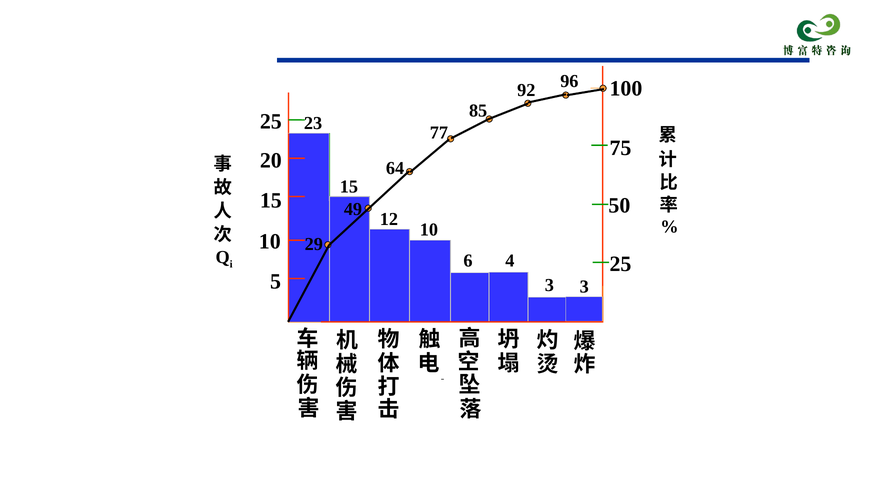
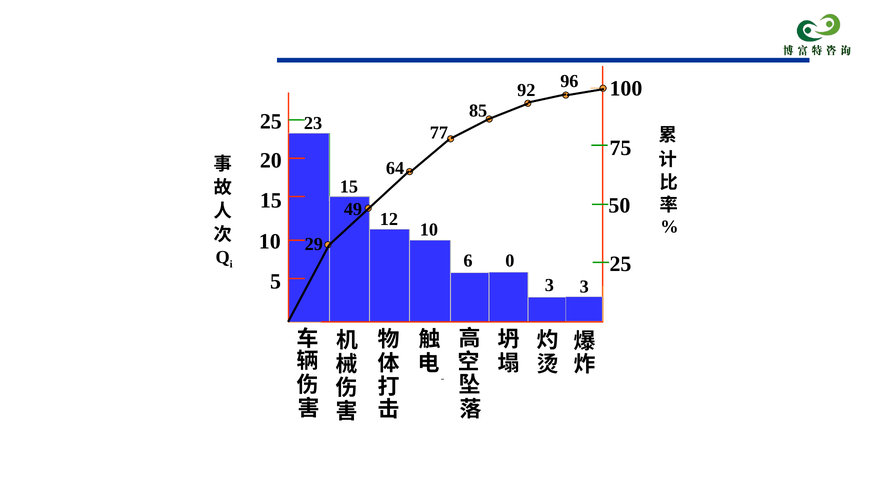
4: 4 -> 0 (510, 261)
